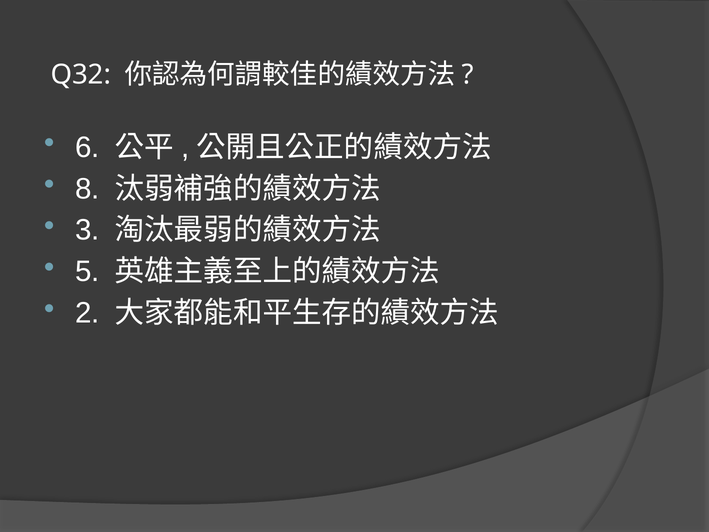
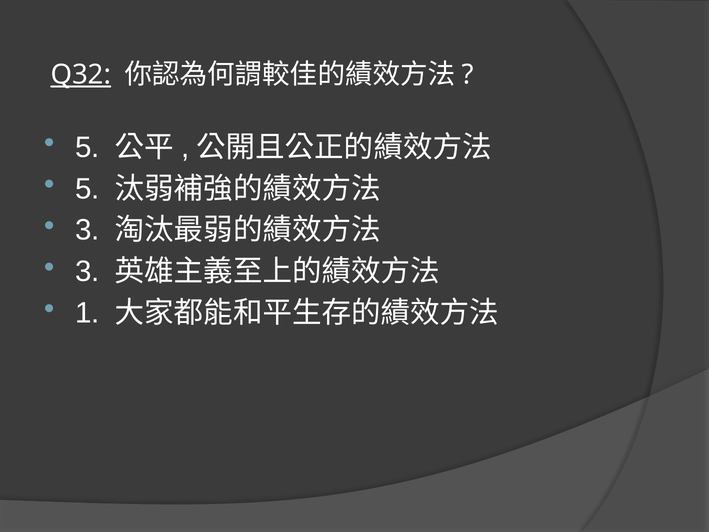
Q32 underline: none -> present (81, 75)
6: 6 -> 5 (87, 147)
8: 8 -> 5 (87, 189)
5: 5 -> 3 (87, 271)
2: 2 -> 1 (87, 313)
